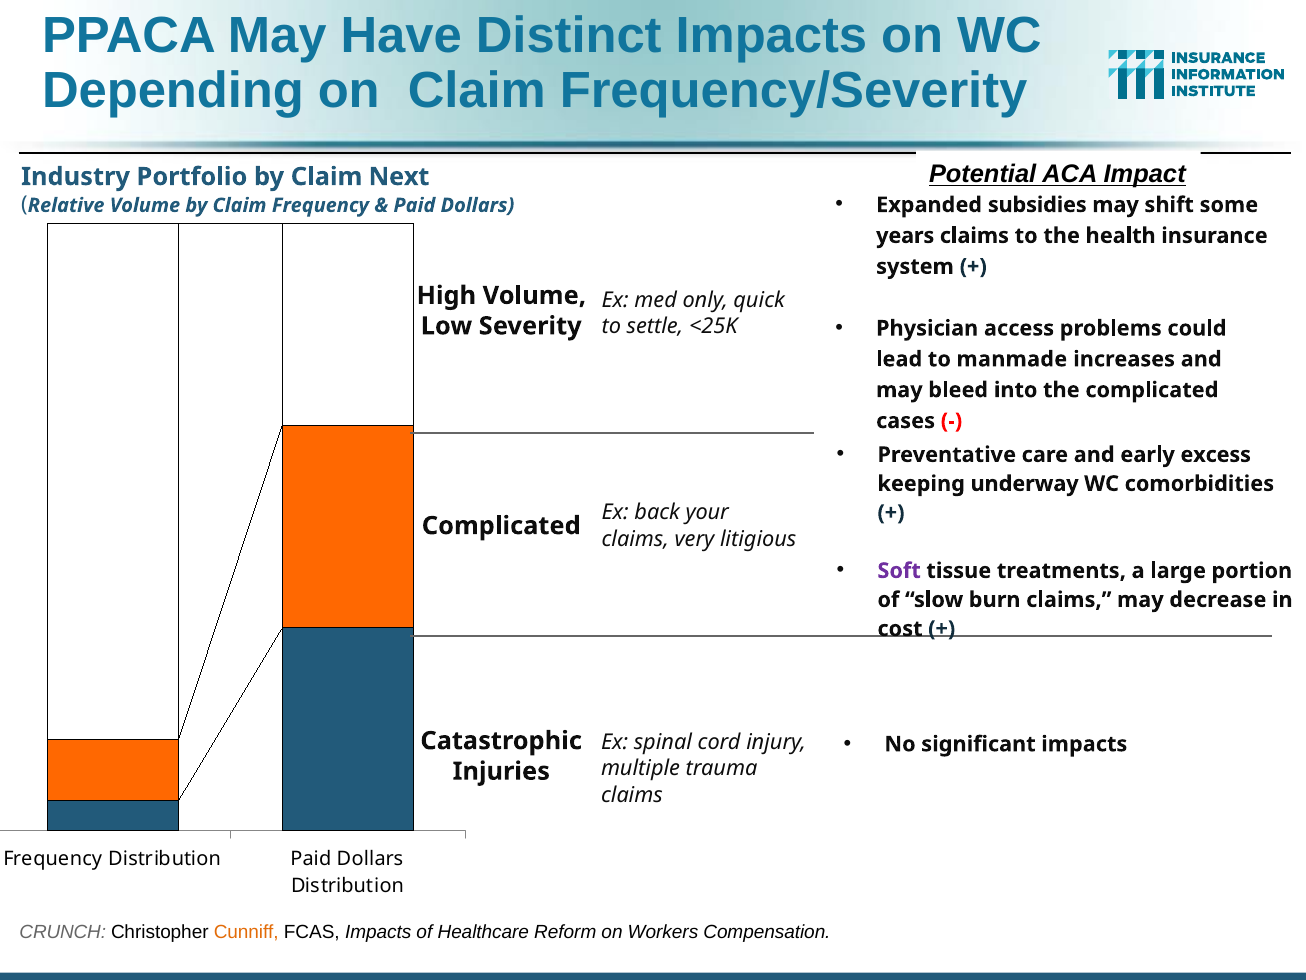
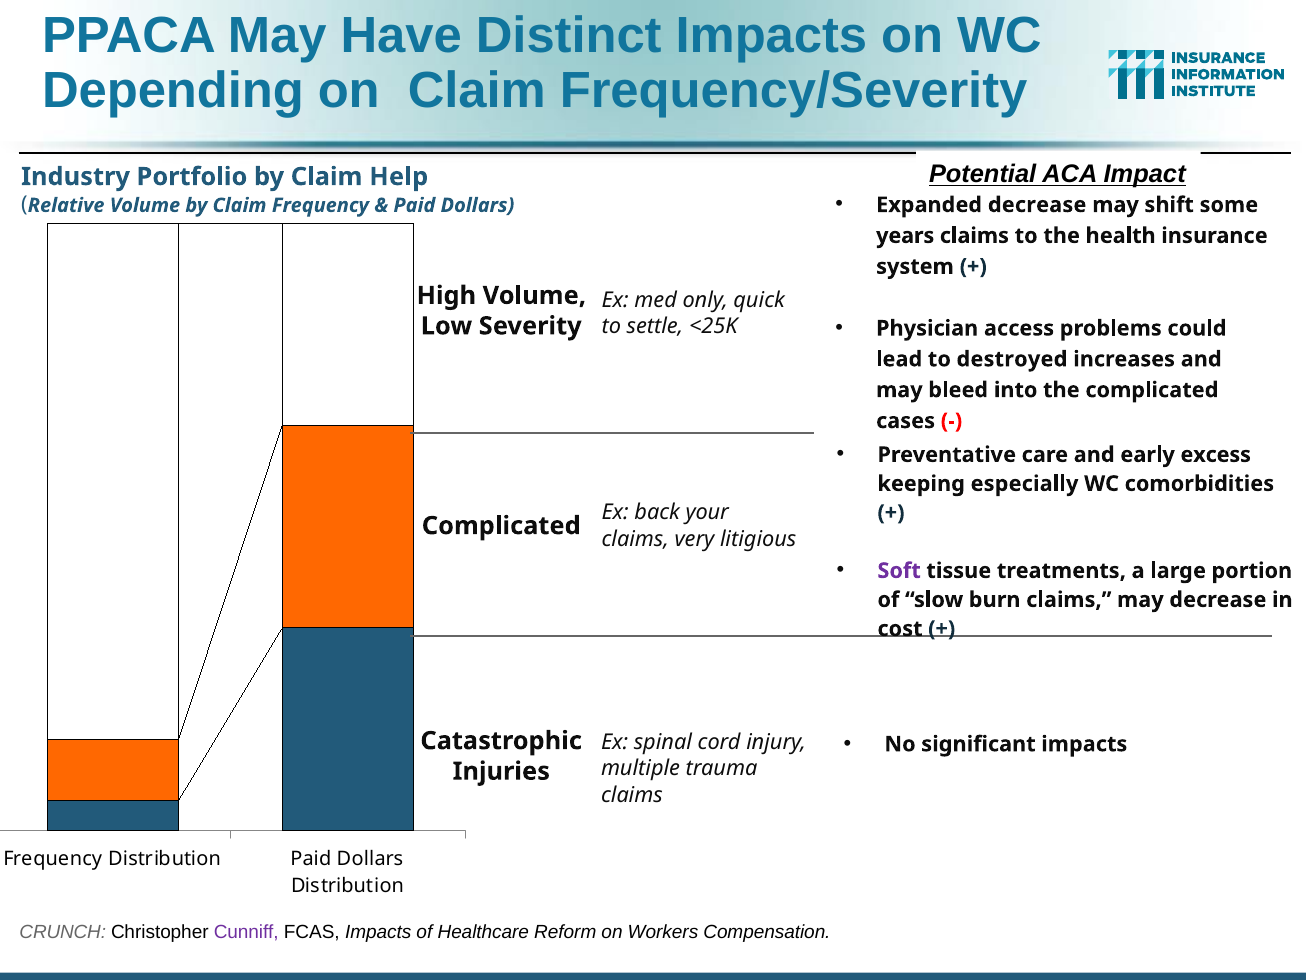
Next: Next -> Help (399, 177)
Expanded subsidies: subsidies -> decrease (1037, 205)
manmade: manmade -> destroyed (1012, 359)
underway: underway -> especially (1024, 483)
Cunniff colour: orange -> purple (246, 932)
